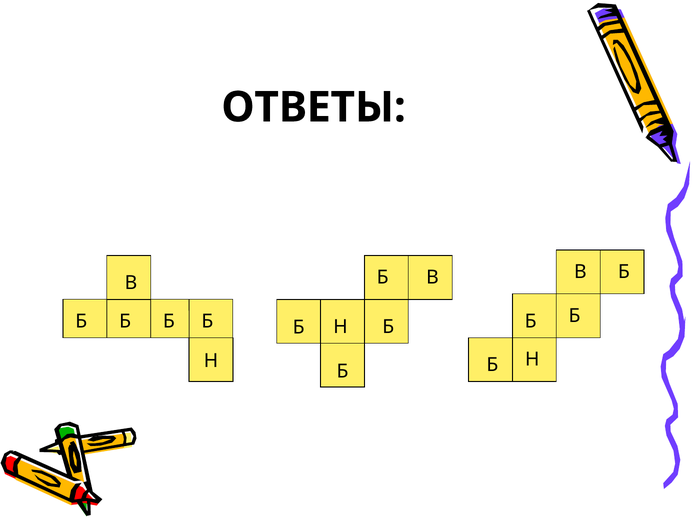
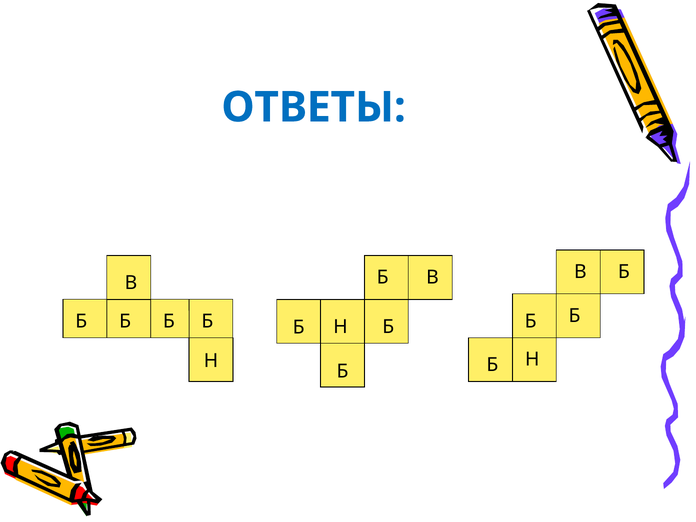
ОТВЕТЫ colour: black -> blue (314, 107)
